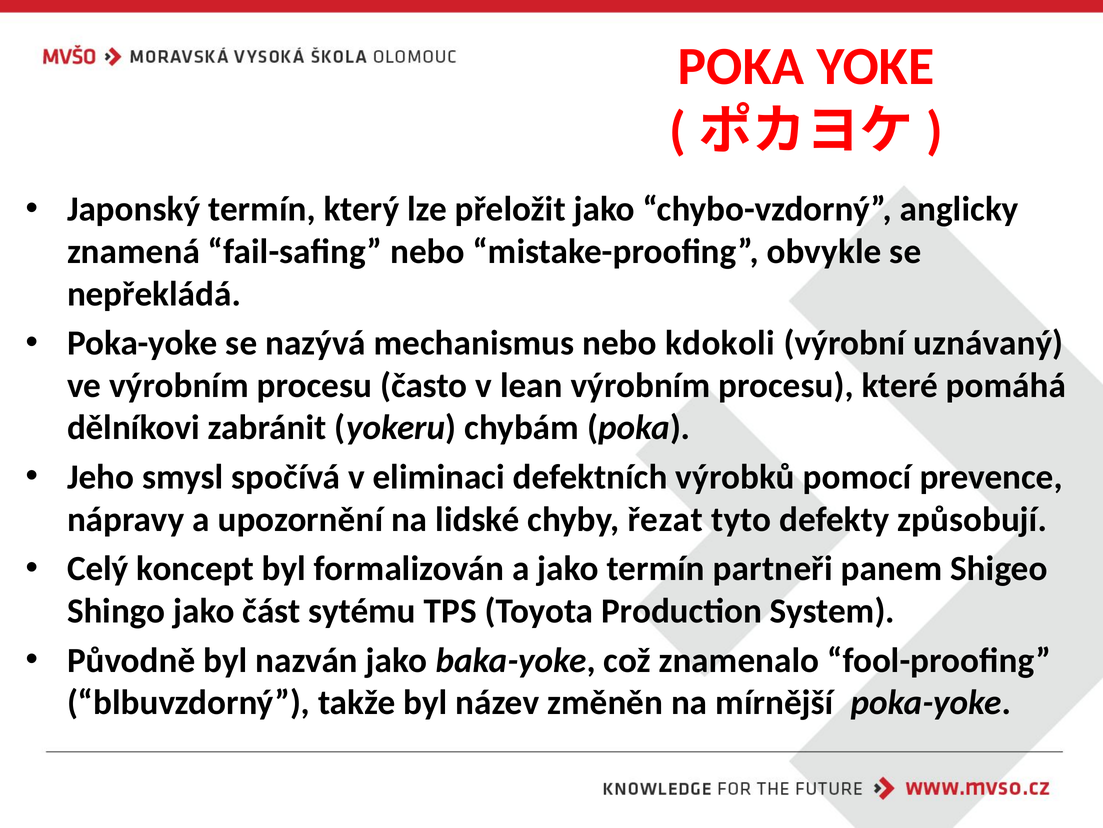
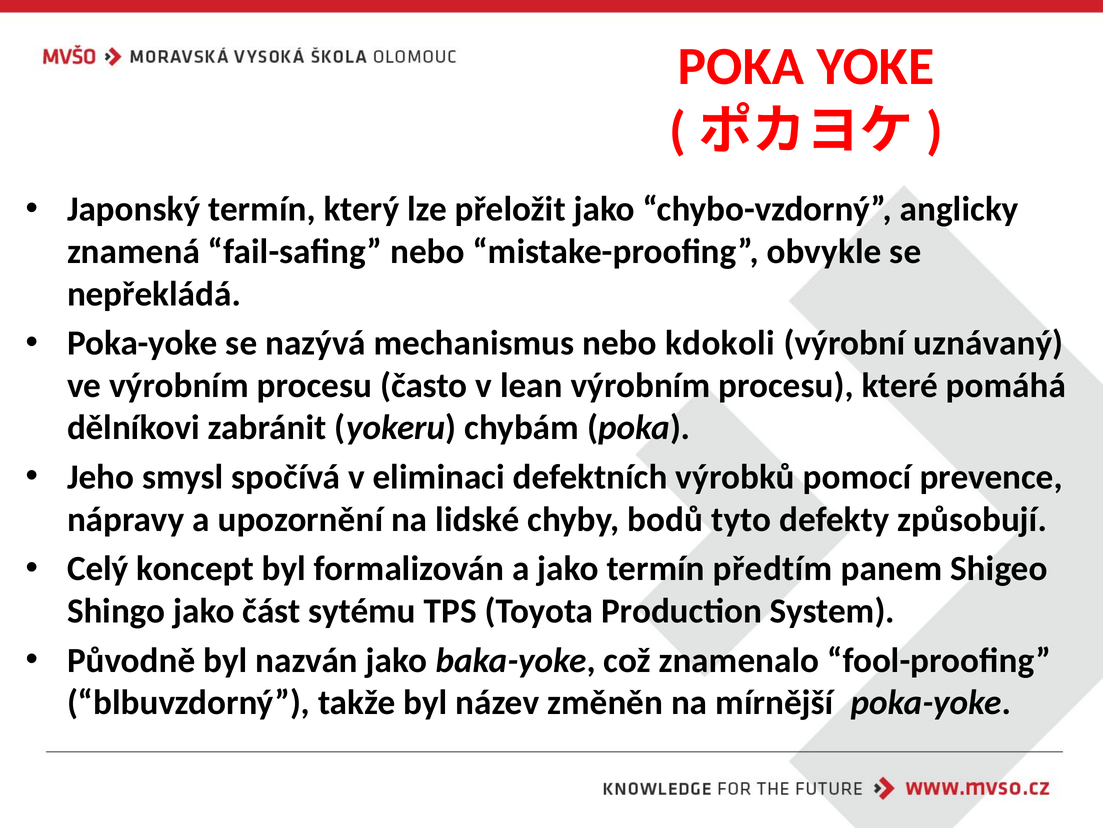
řezat: řezat -> bodů (665, 519)
partneři: partneři -> předtím (773, 568)
